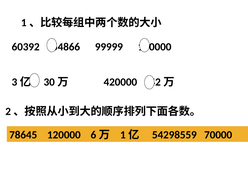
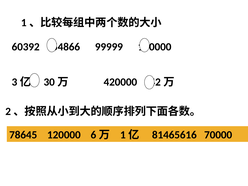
54298559: 54298559 -> 81465616 (174, 135)
